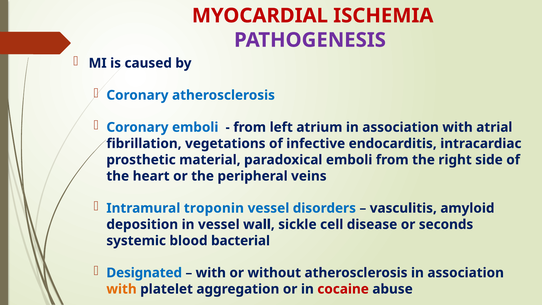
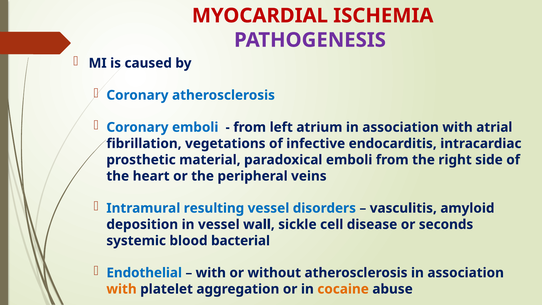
troponin: troponin -> resulting (214, 208)
Designated: Designated -> Endothelial (144, 273)
cocaine colour: red -> orange (343, 289)
